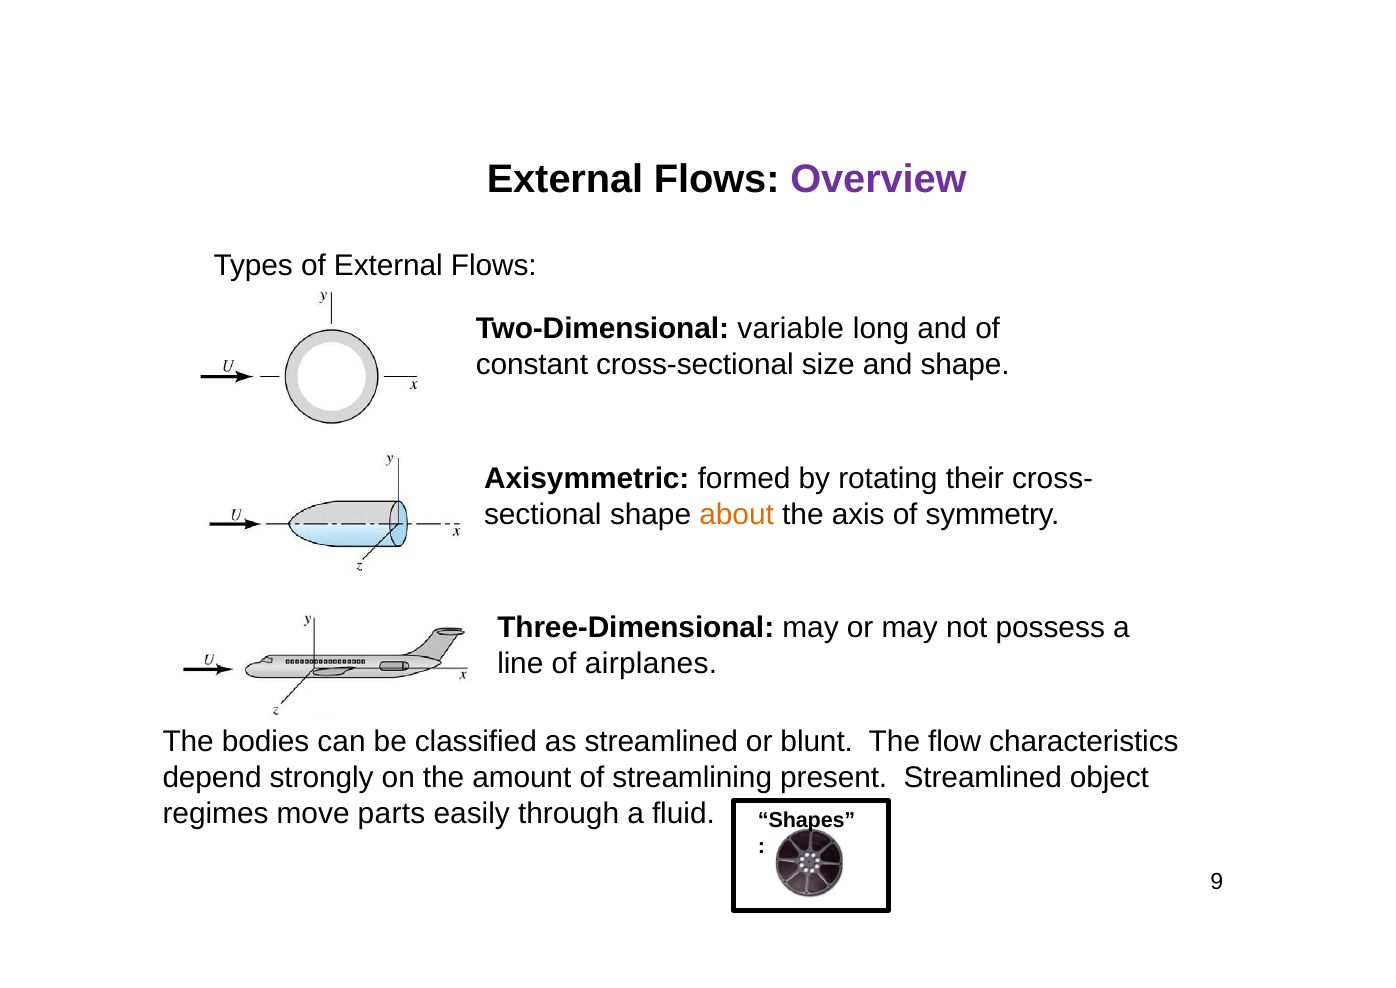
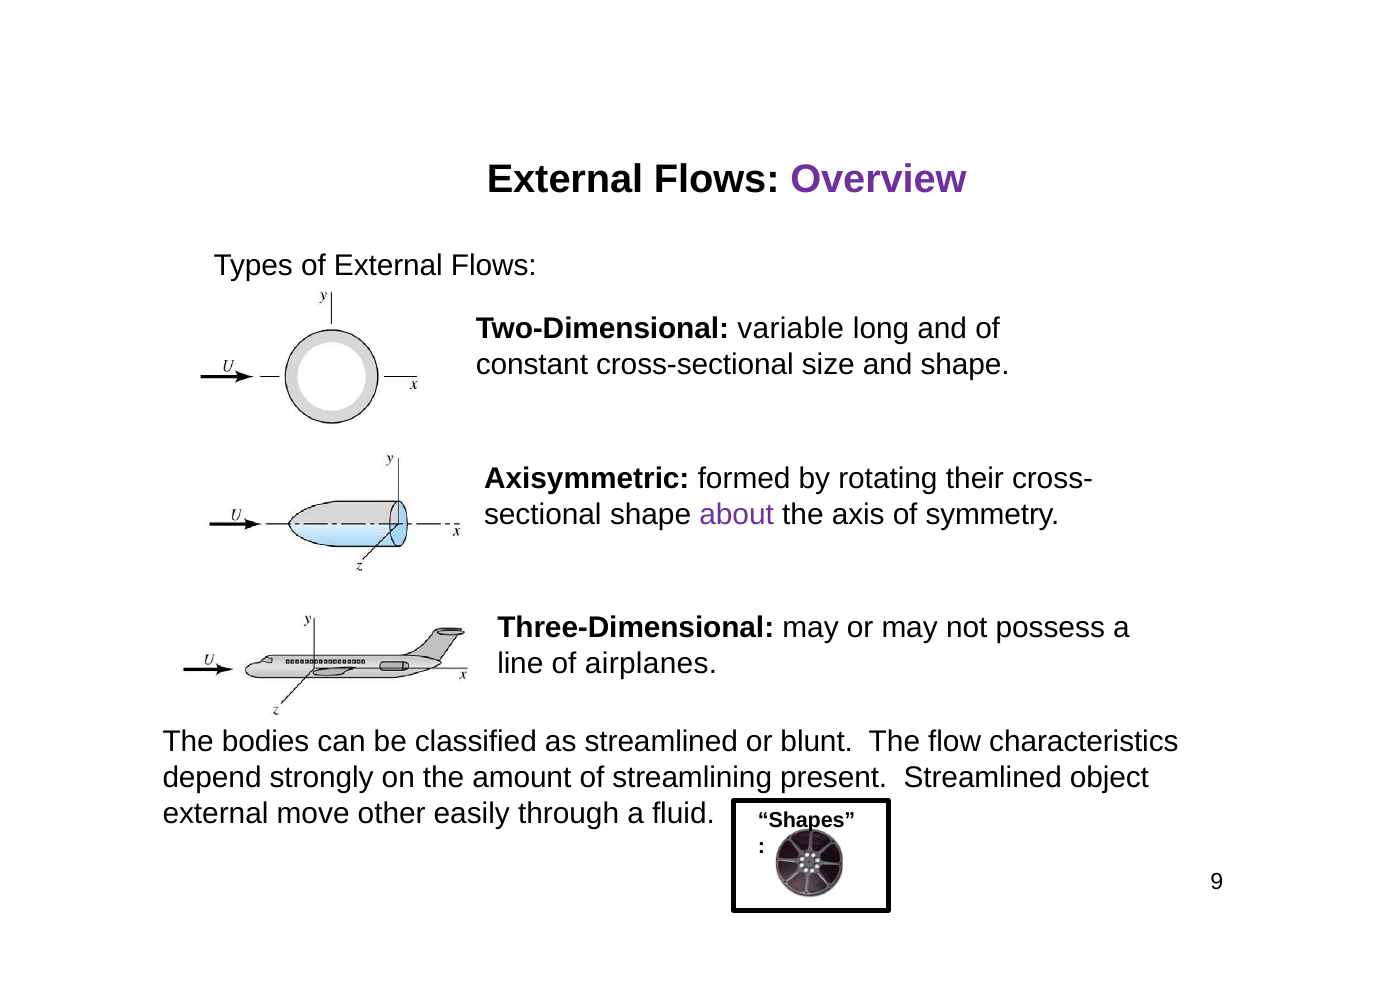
about colour: orange -> purple (737, 514)
regimes: regimes -> external (216, 814)
parts: parts -> other (392, 814)
